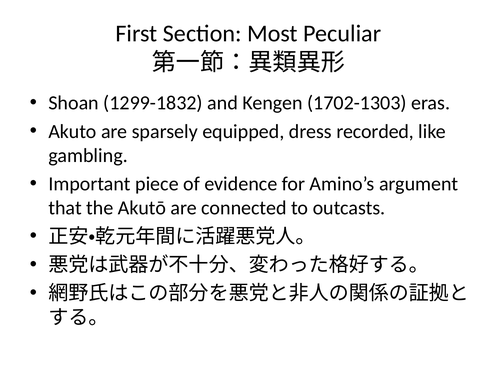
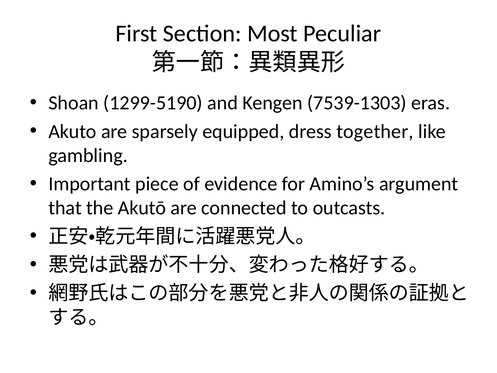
1299-1832: 1299-1832 -> 1299-5190 (153, 103)
1702-1303: 1702-1303 -> 7539-1303 (357, 103)
recorded: recorded -> together (375, 131)
